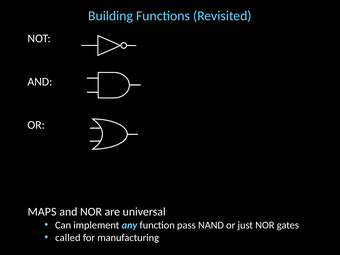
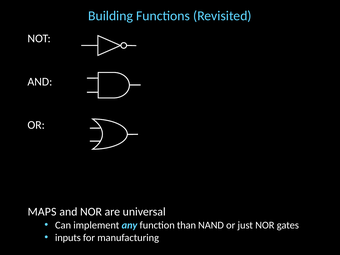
pass: pass -> than (186, 225)
called: called -> inputs (68, 238)
